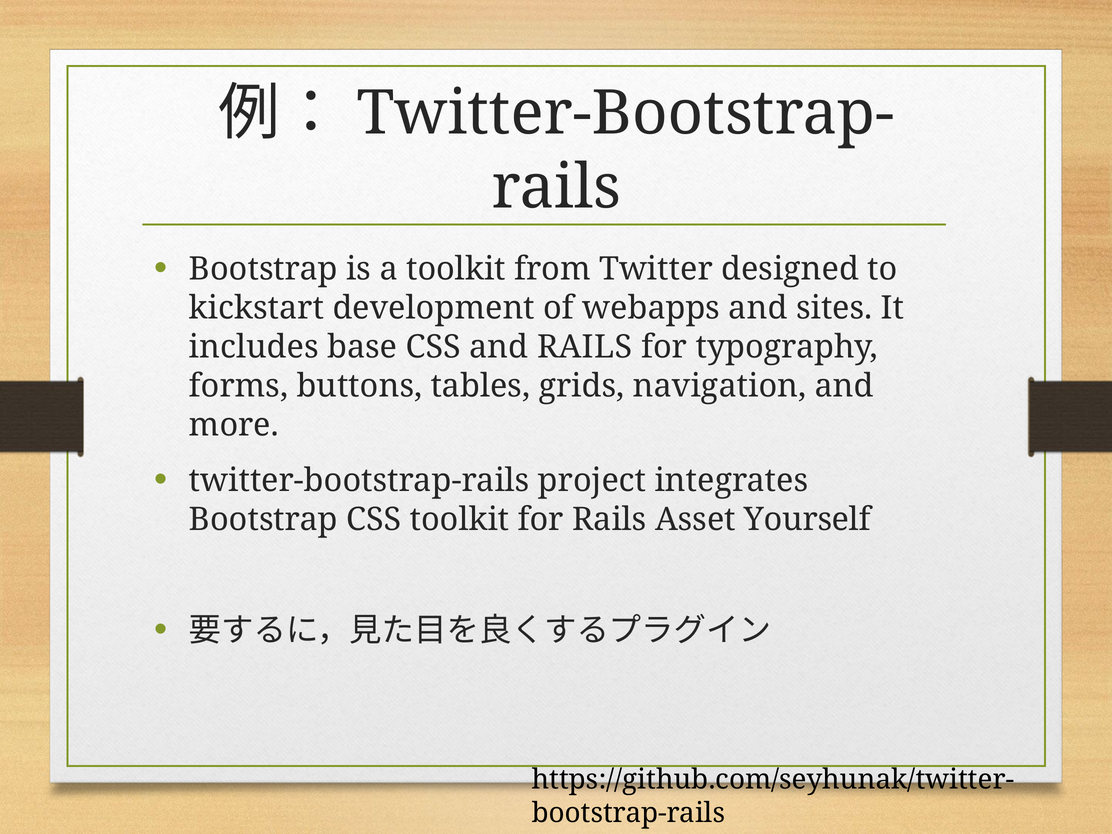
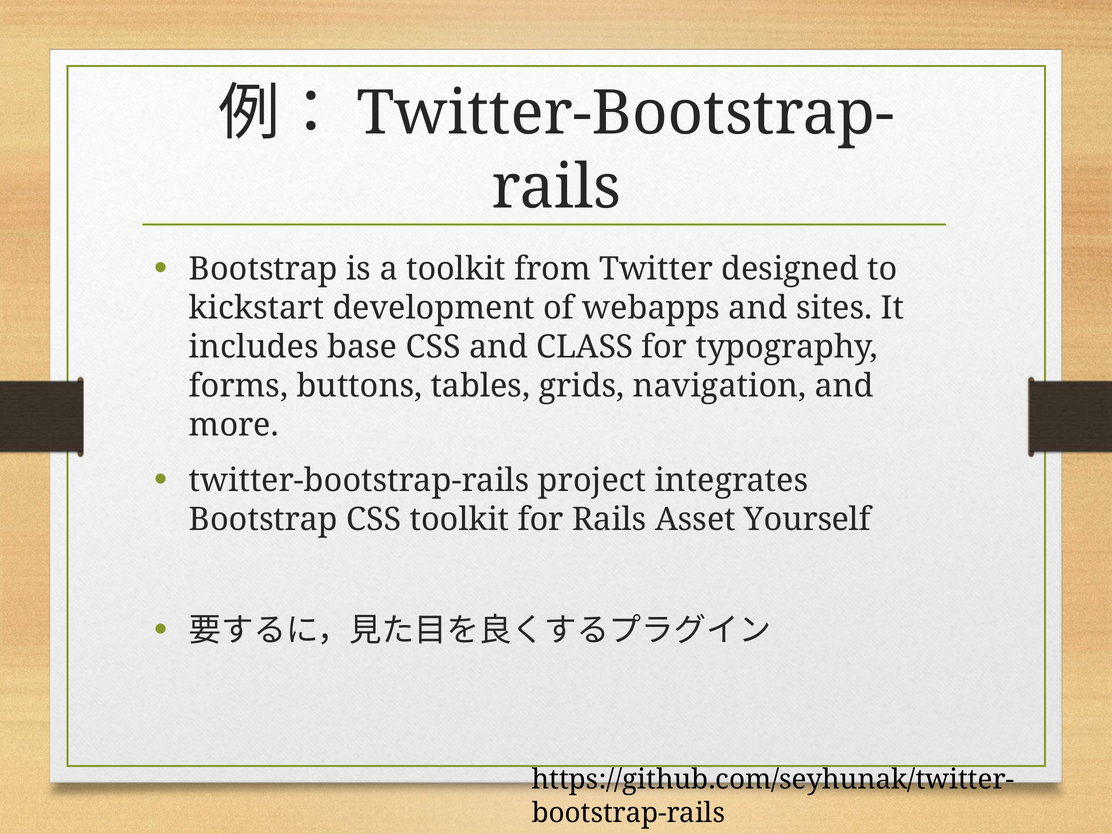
and RAILS: RAILS -> CLASS (585, 347)
